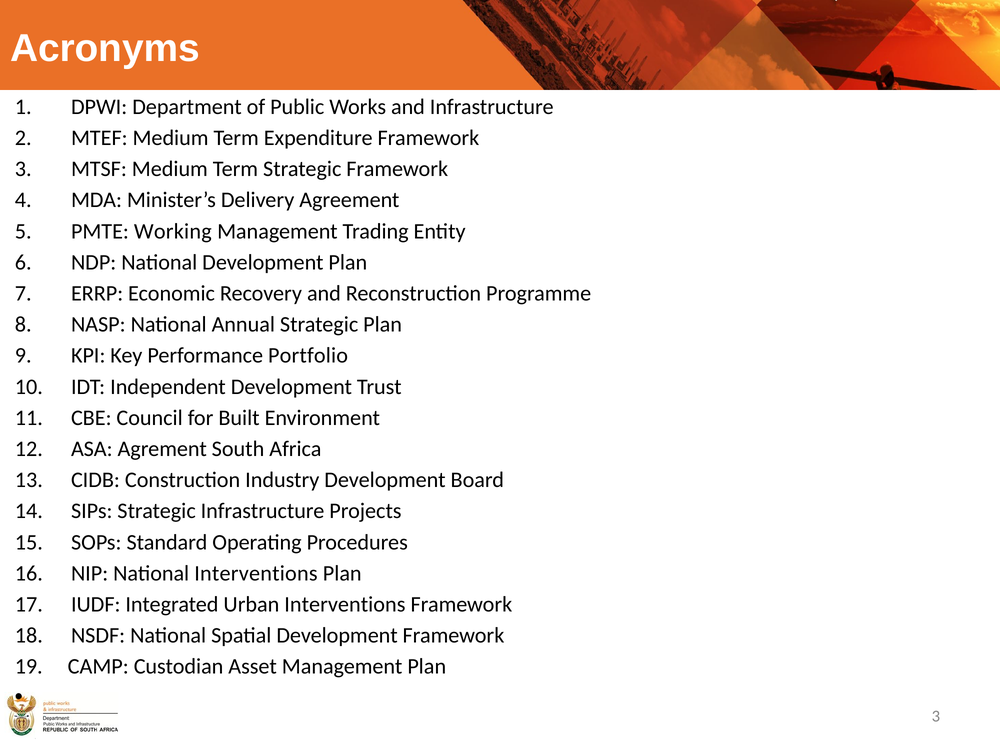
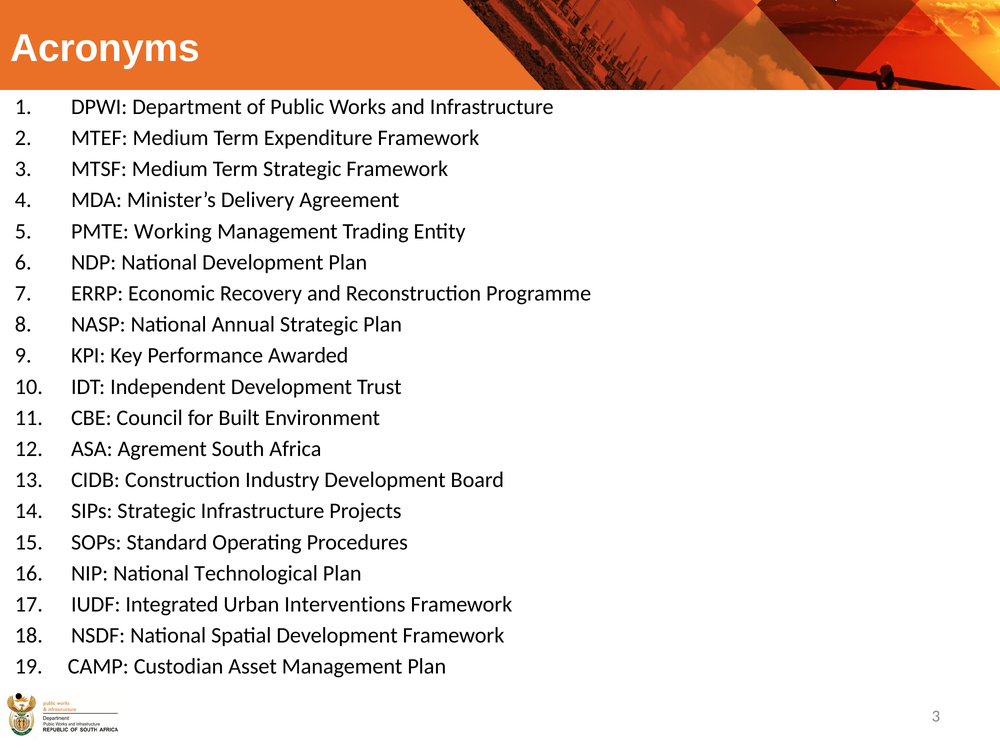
Portfolio: Portfolio -> Awarded (308, 356)
National Interventions: Interventions -> Technological (256, 573)
